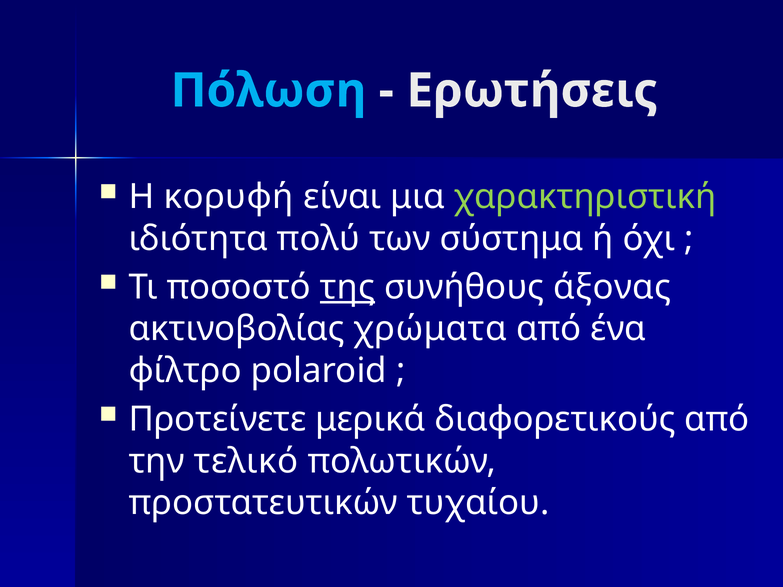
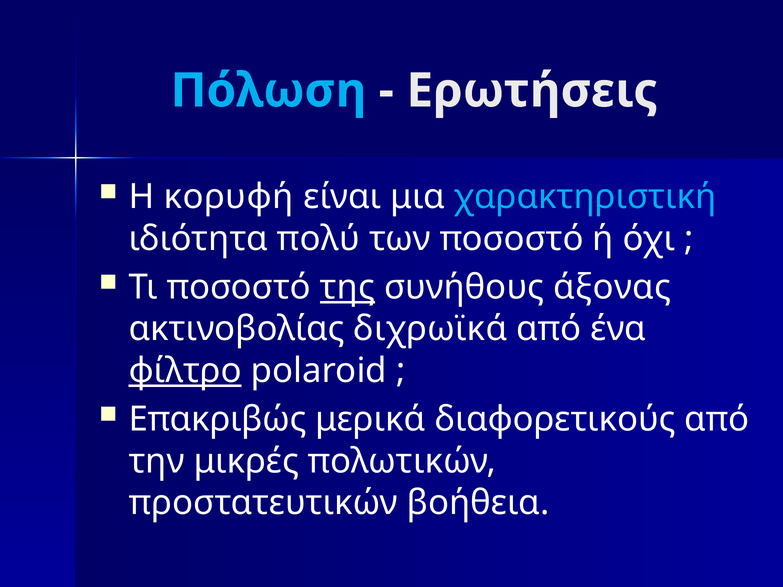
χαρακτηριστική colour: light green -> light blue (585, 197)
των σύστημα: σύστημα -> ποσοστό (512, 239)
χρώματα: χρώματα -> διχρωϊκά (430, 329)
φίλτρο underline: none -> present (185, 371)
Προτείνετε: Προτείνετε -> Επακριβώς (218, 420)
τελικό: τελικό -> μικρές (246, 461)
τυχαίου: τυχαίου -> βοήθεια (478, 503)
